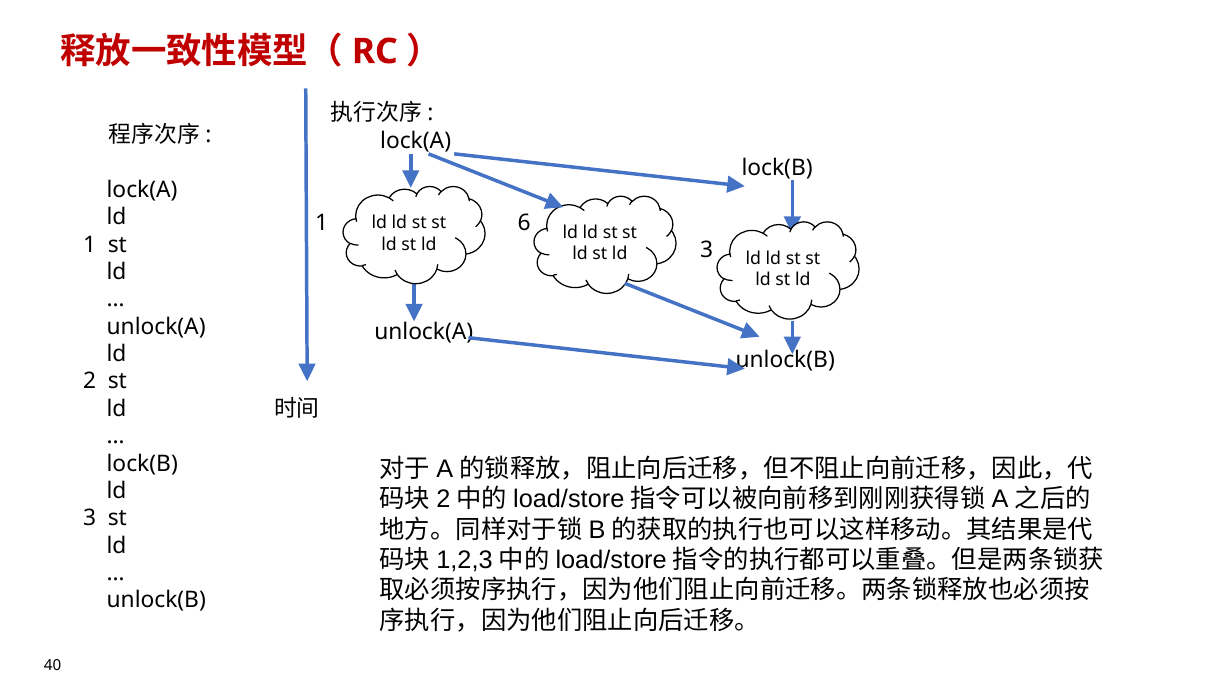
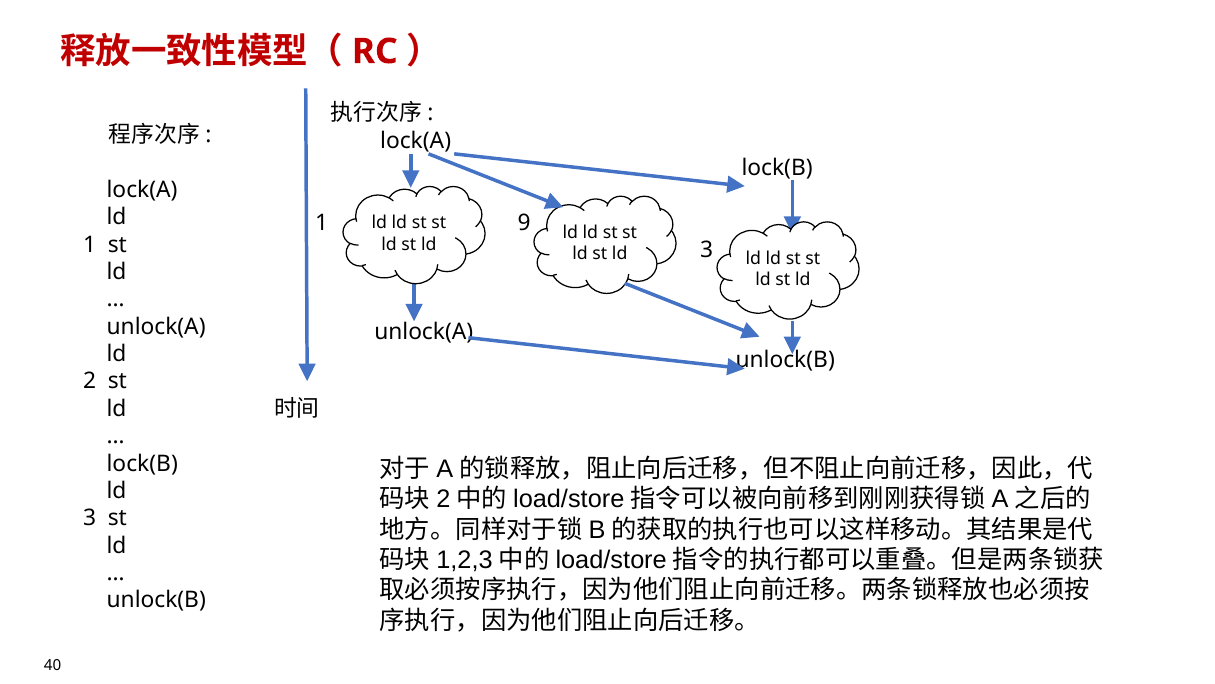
6: 6 -> 9 (524, 223)
